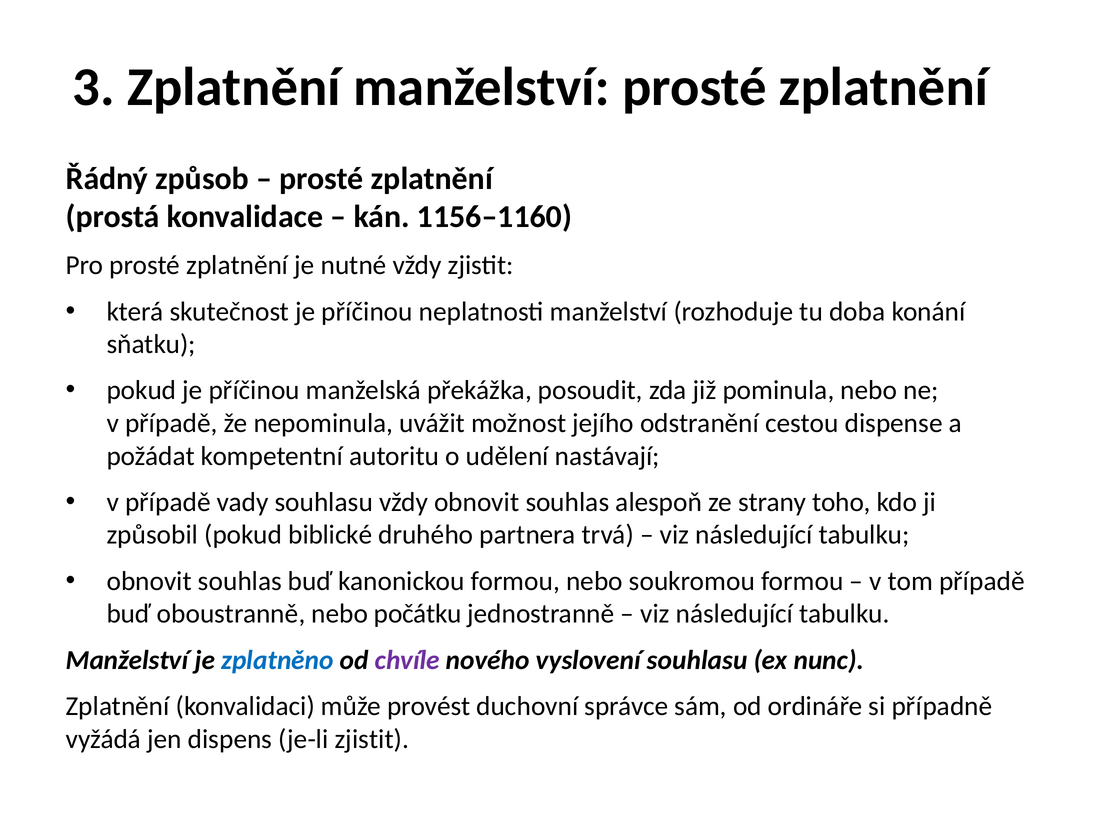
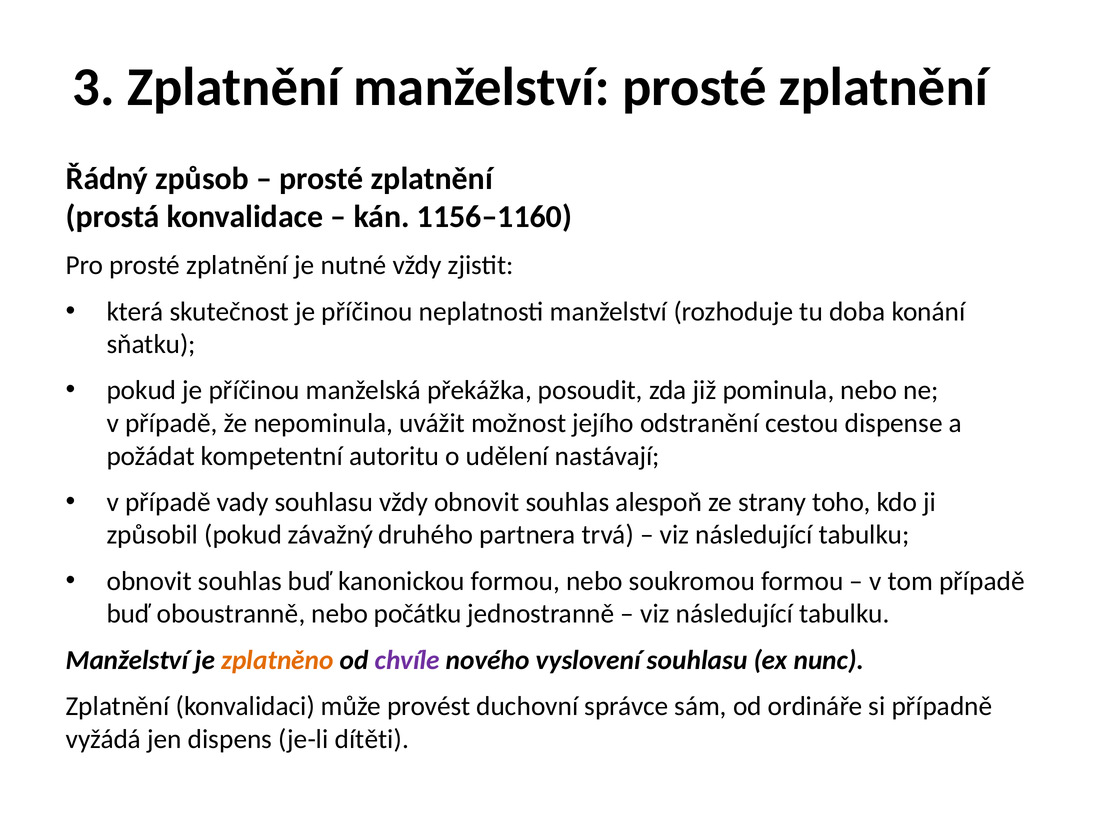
biblické: biblické -> závažný (330, 535)
zplatněno colour: blue -> orange (277, 660)
je-li zjistit: zjistit -> dítěti (372, 739)
